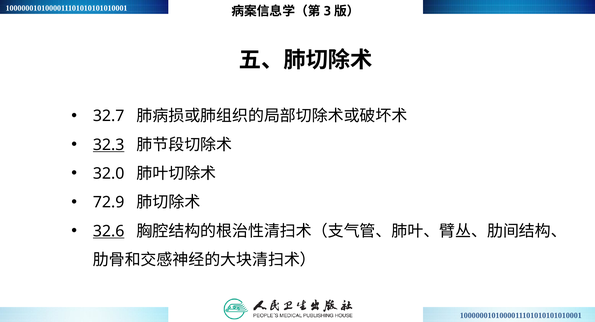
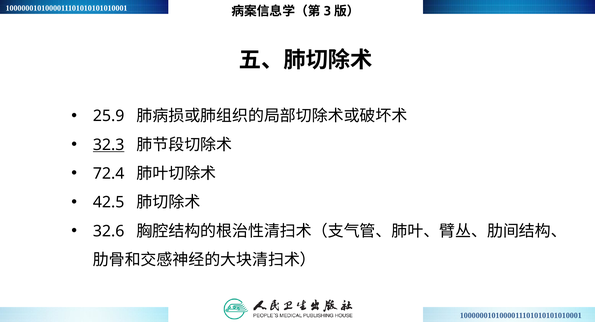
32.7: 32.7 -> 25.9 (109, 116)
32.0: 32.0 -> 72.4 (109, 174)
72.9: 72.9 -> 42.5 (109, 202)
32.6 underline: present -> none (109, 231)
